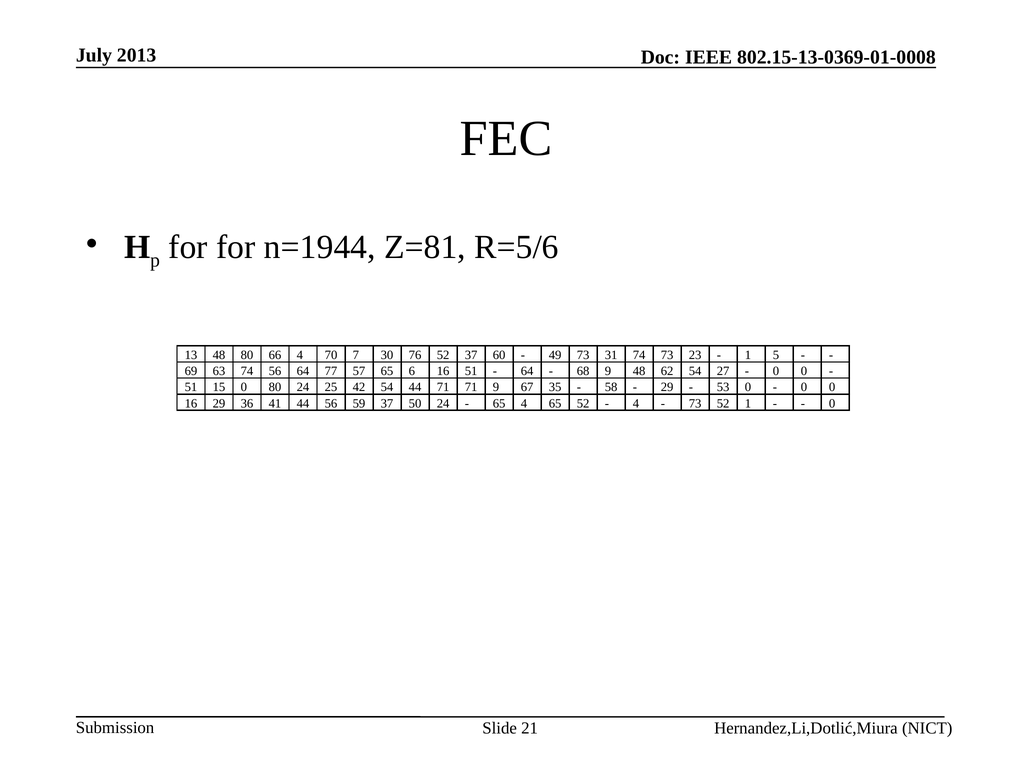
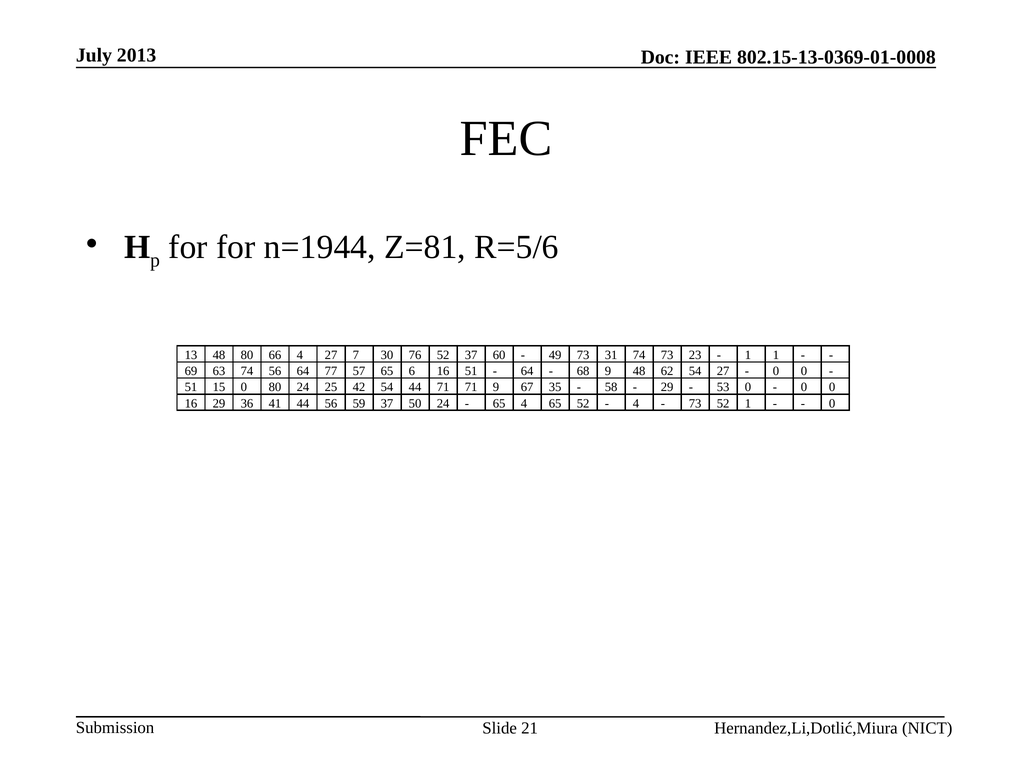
4 70: 70 -> 27 (331, 355)
1 5: 5 -> 1 (776, 355)
